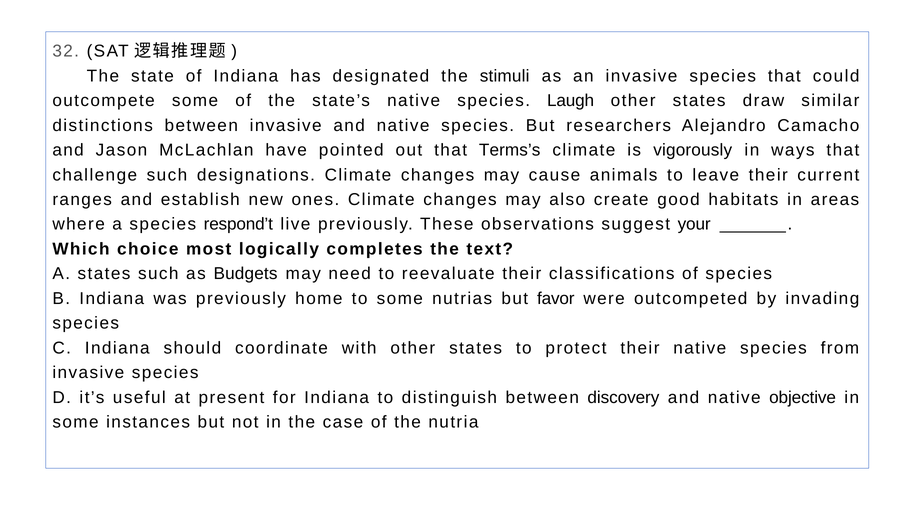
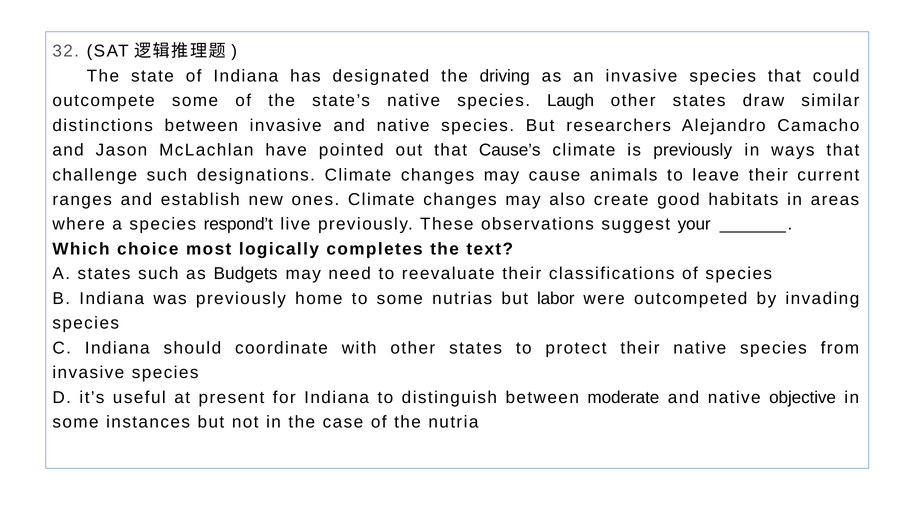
stimuli: stimuli -> driving (505, 76)
Terms’s: Terms’s -> Cause’s (510, 150)
is vigorously: vigorously -> previously (693, 150)
favor: favor -> labor (556, 299)
discovery: discovery -> moderate (623, 398)
